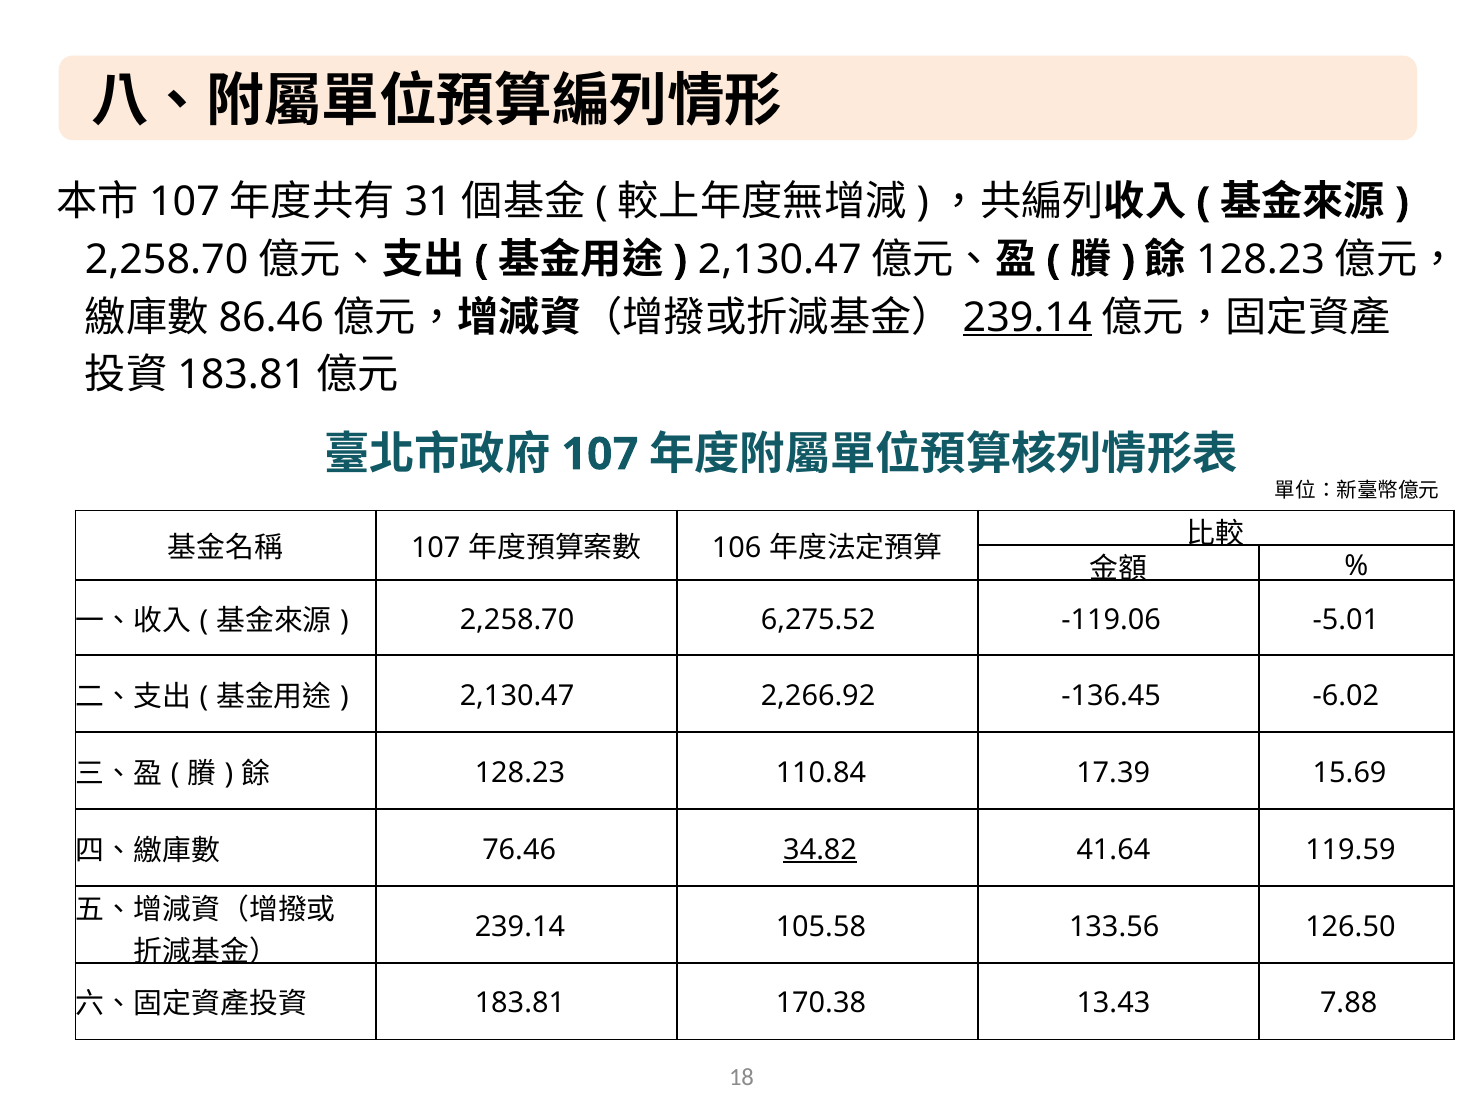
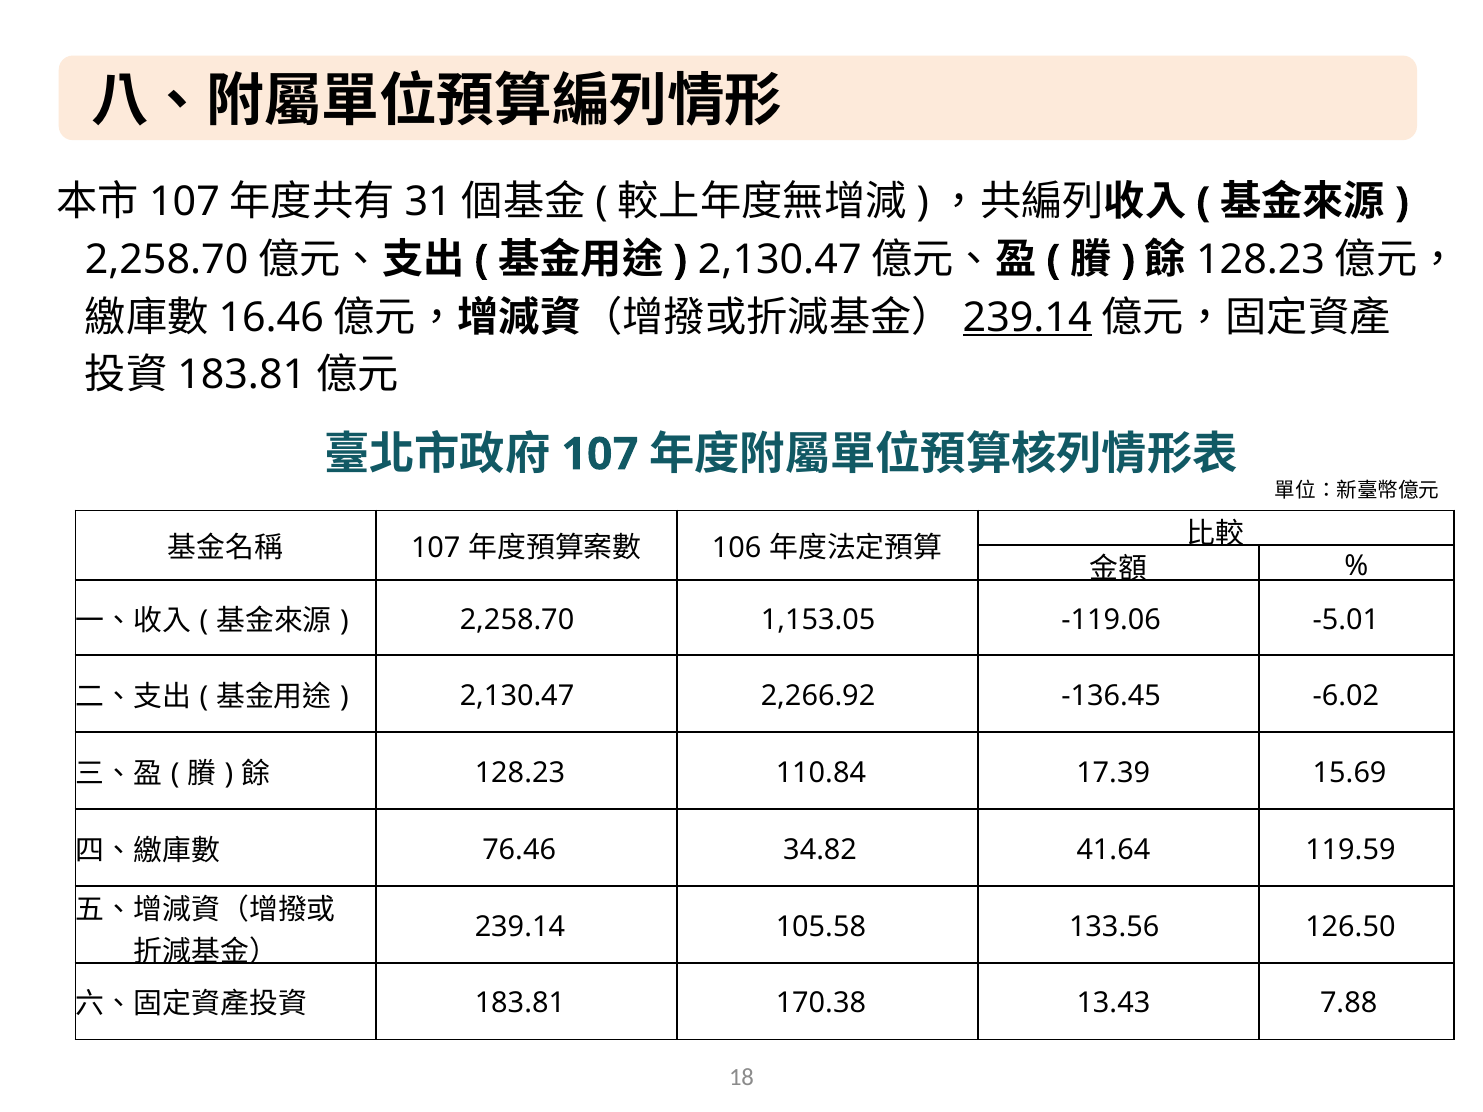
86.46: 86.46 -> 16.46 (271, 318)
6,275.52: 6,275.52 -> 1,153.05 (818, 620)
34.82 underline: present -> none (820, 850)
